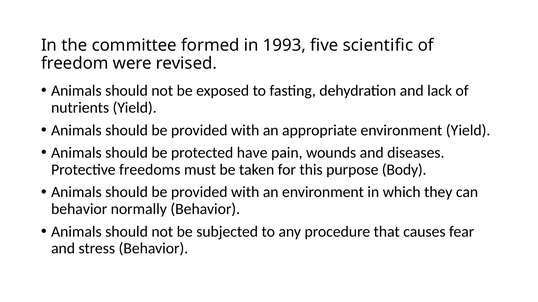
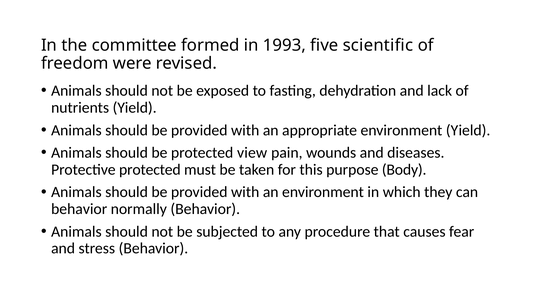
have: have -> view (252, 153)
Protective freedoms: freedoms -> protected (150, 170)
